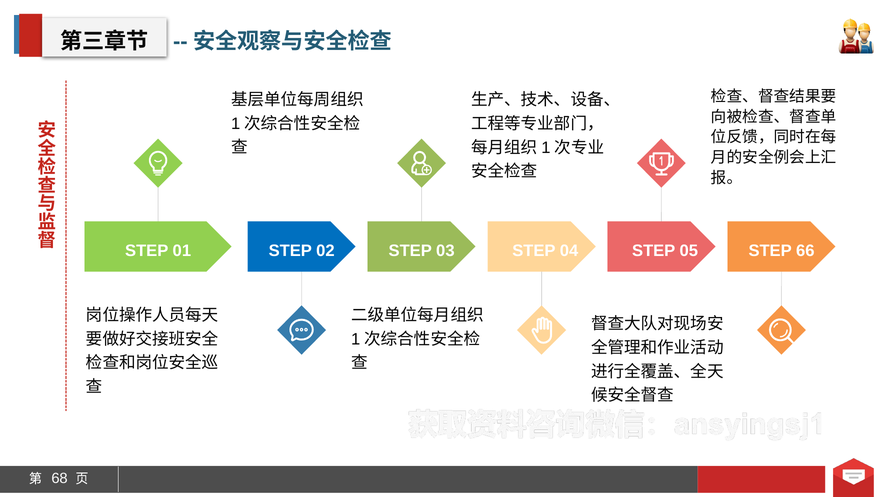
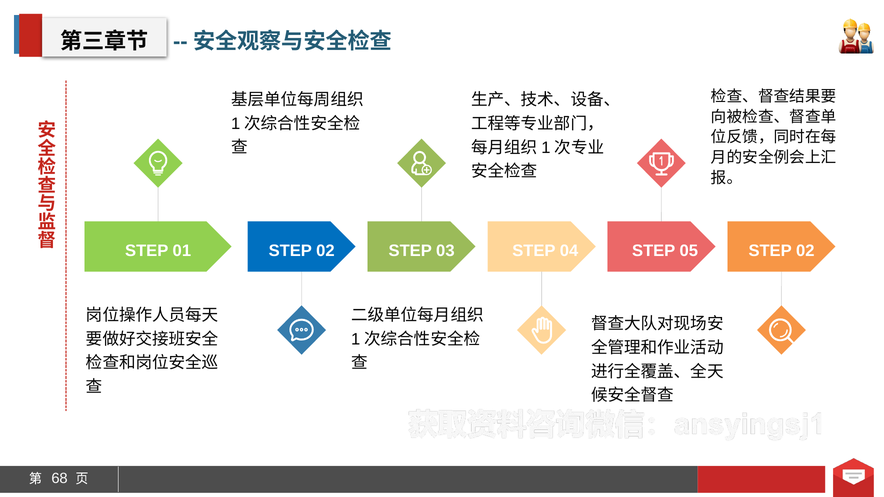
05 STEP 66: 66 -> 02 (805, 251)
